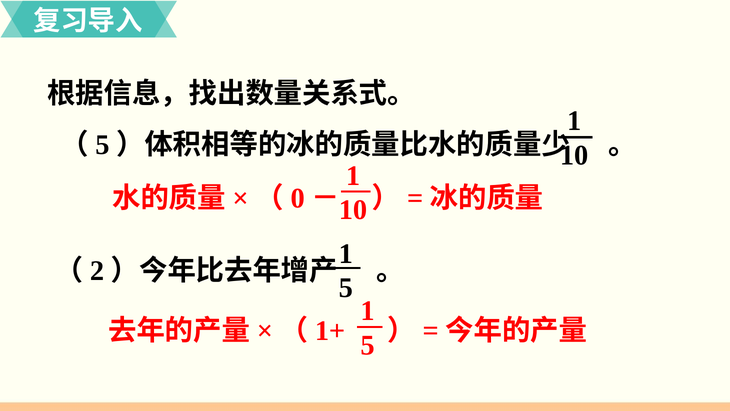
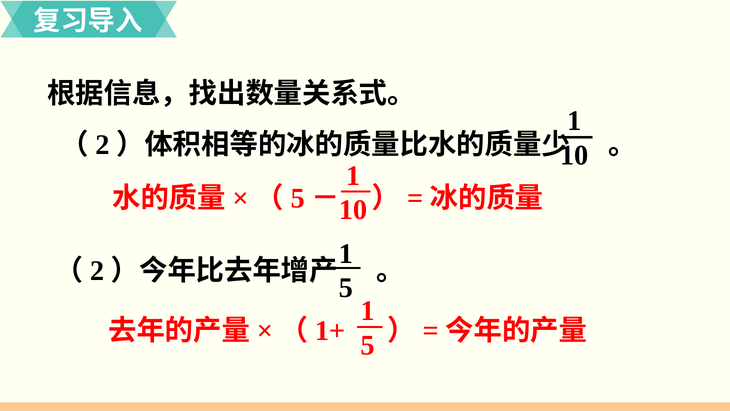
5: 5 -> 2 (102, 145)
0: 0 -> 5 (298, 198)
